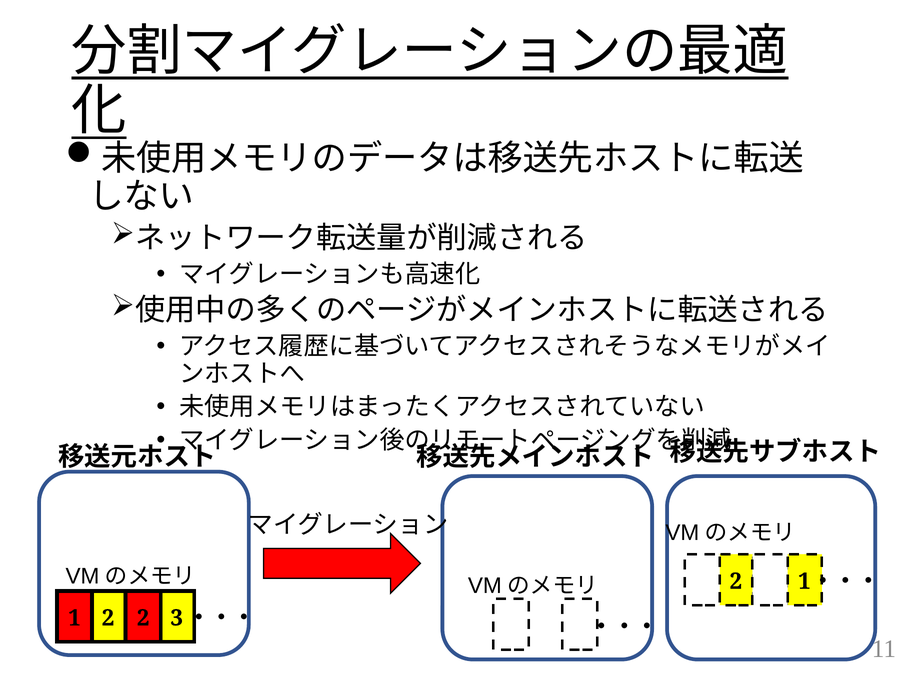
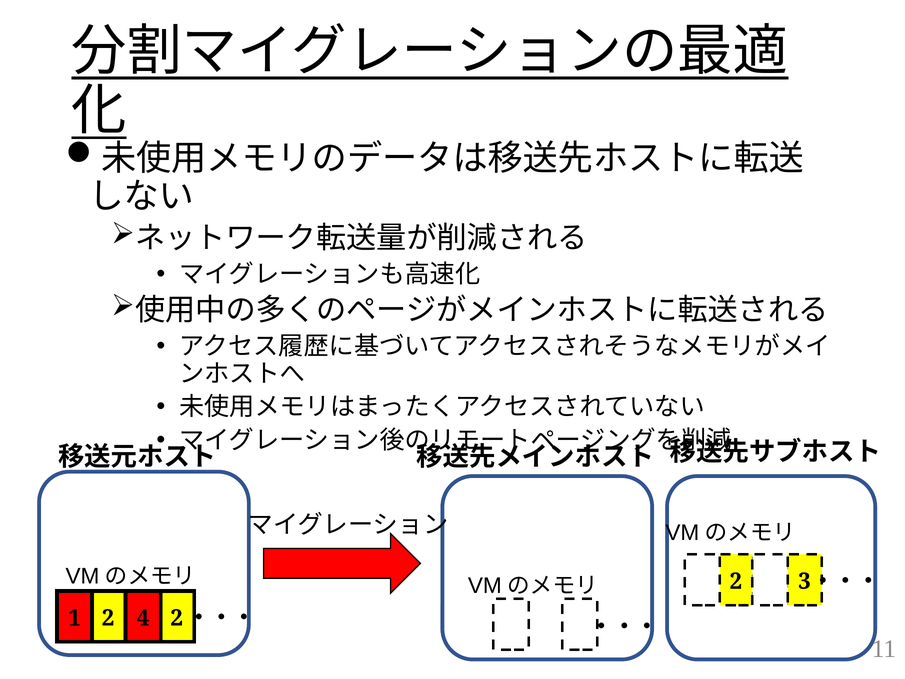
2 1: 1 -> 3 (804, 581)
1 2: 2 -> 4 (143, 618)
3: 3 -> 2 (177, 618)
